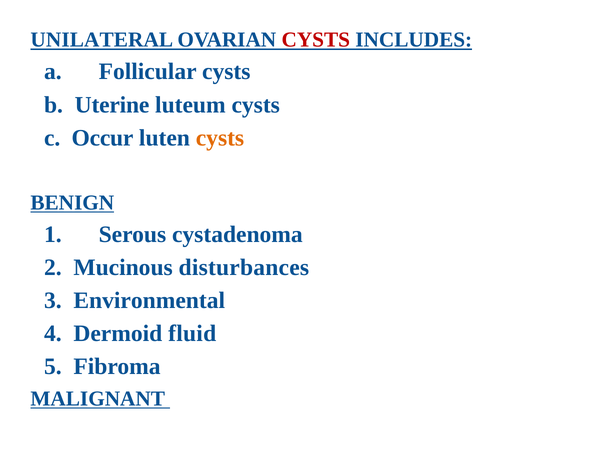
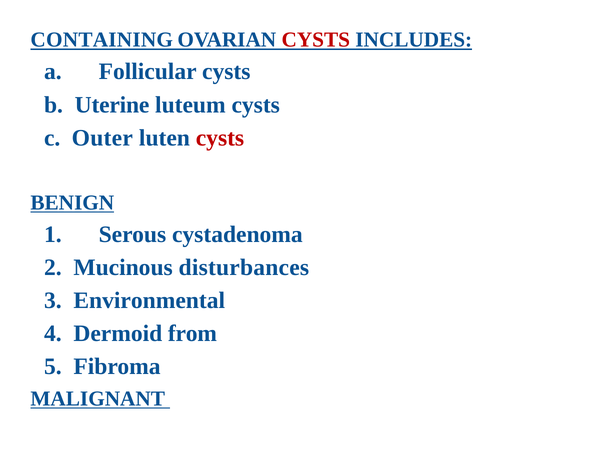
UNILATERAL: UNILATERAL -> CONTAINING (102, 40)
Occur: Occur -> Outer (102, 138)
cysts colour: orange -> red (220, 138)
fluid: fluid -> from (192, 334)
